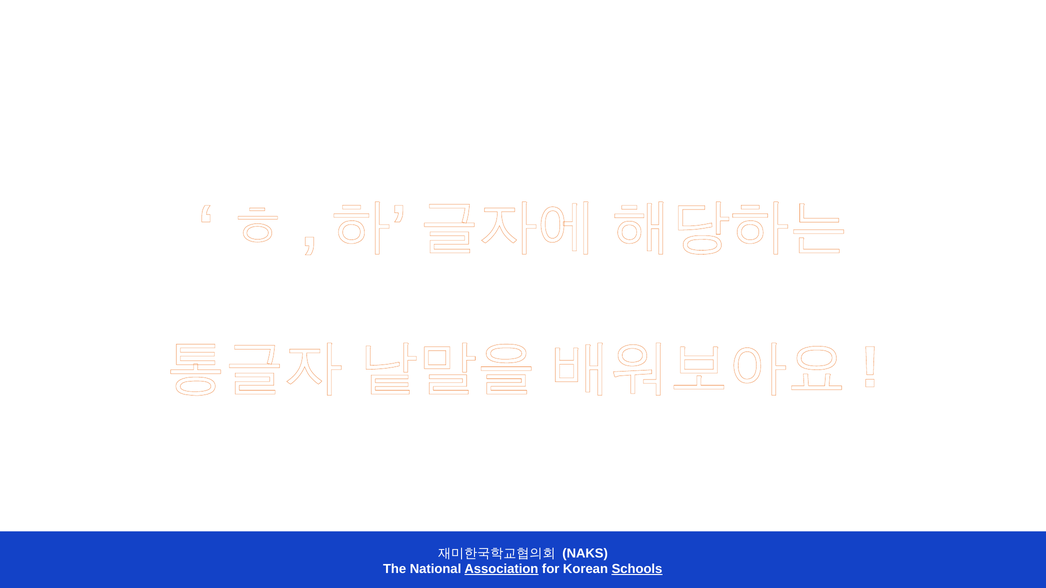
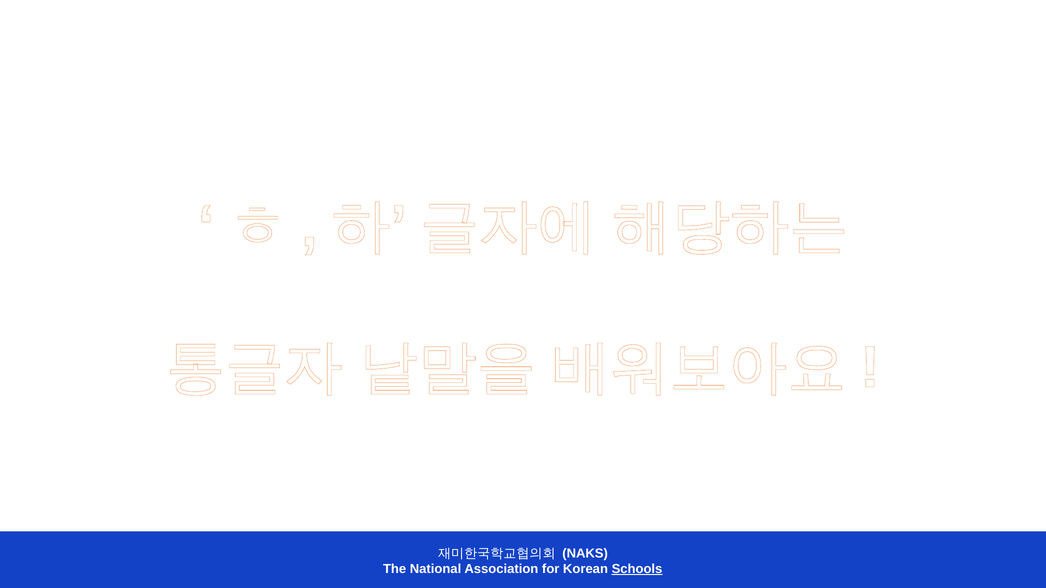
Association underline: present -> none (501, 569)
